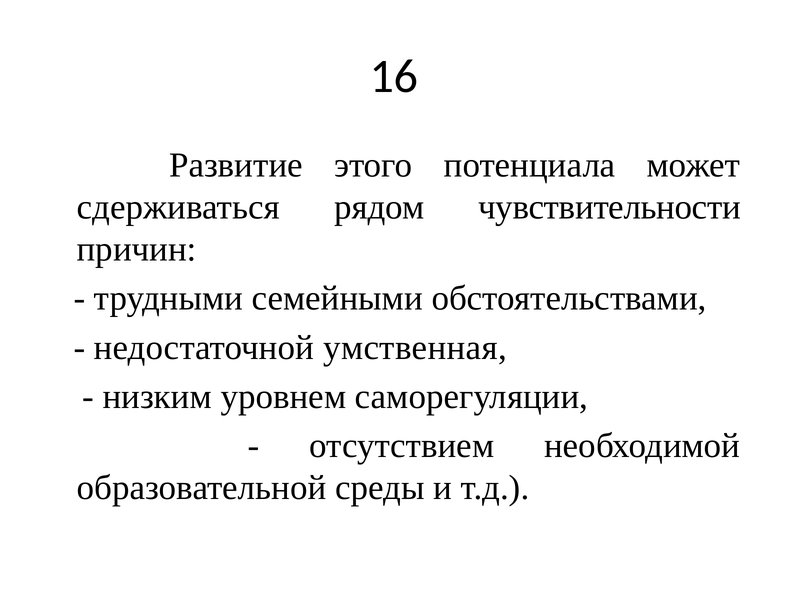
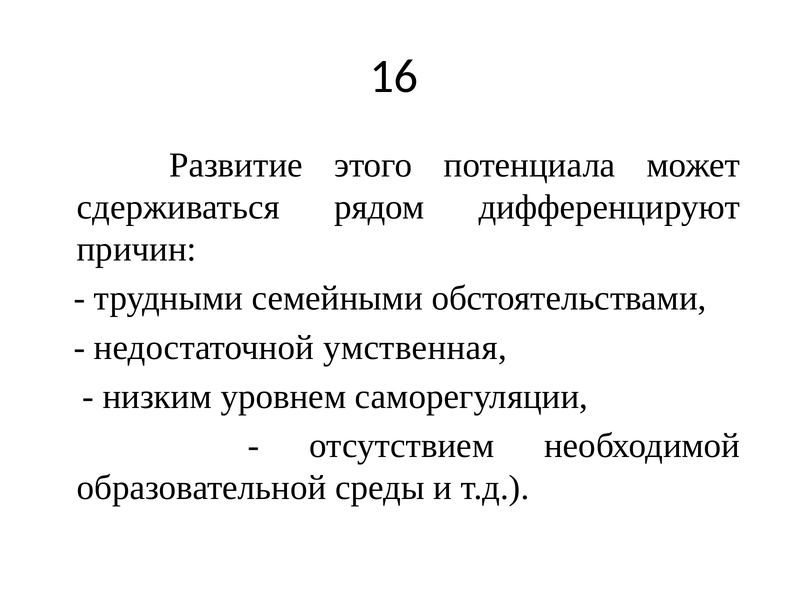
чувствительности: чувствительности -> дифференцируют (609, 207)
